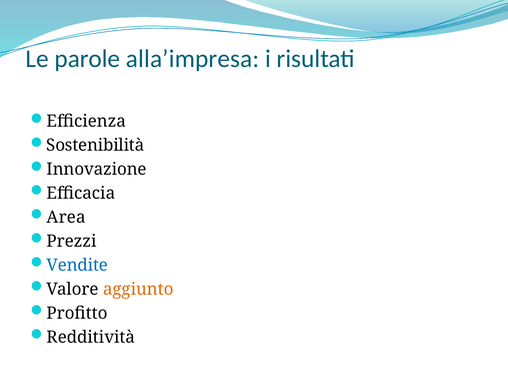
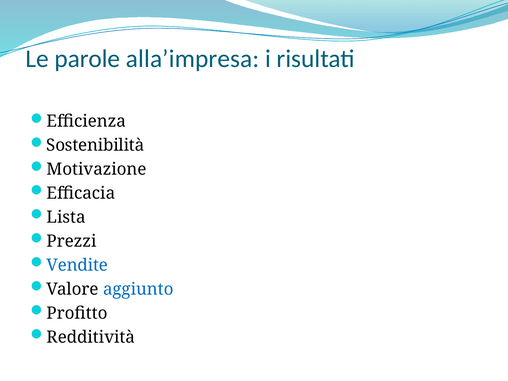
Innovazione: Innovazione -> Motivazione (97, 169)
Area: Area -> Lista (66, 217)
aggiunto colour: orange -> blue (138, 289)
